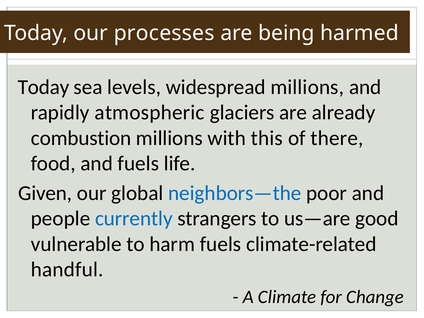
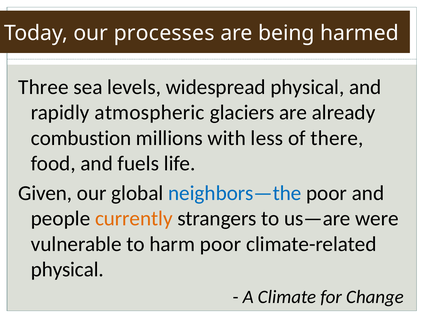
Today: Today -> Three (43, 87)
widespread millions: millions -> physical (307, 87)
this: this -> less (267, 138)
currently colour: blue -> orange (134, 219)
good: good -> were (377, 219)
harm fuels: fuels -> poor (220, 244)
handful: handful -> physical (67, 269)
